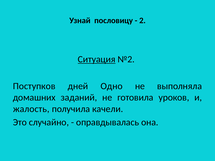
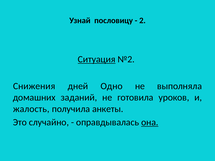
Поступков: Поступков -> Снижения (34, 86)
качели: качели -> анкеты (108, 109)
она underline: none -> present (150, 123)
